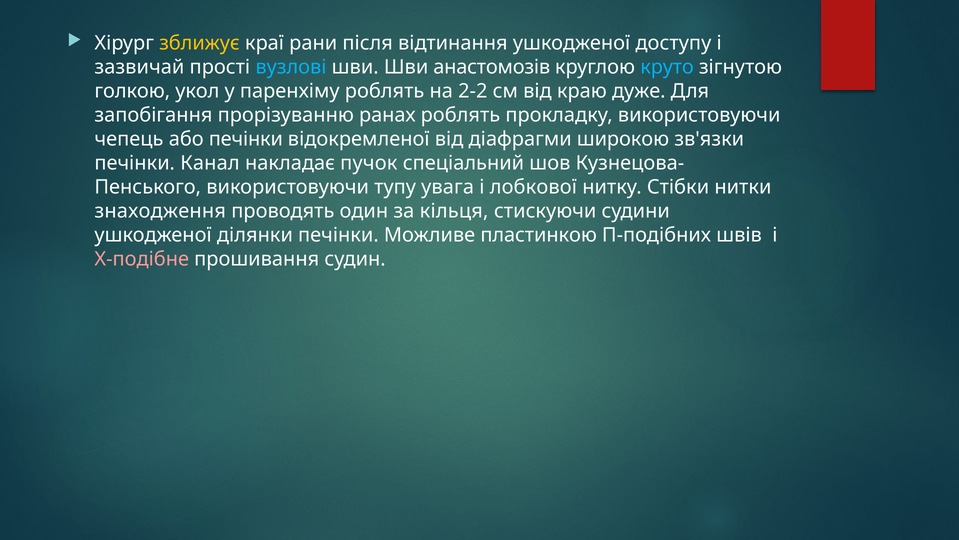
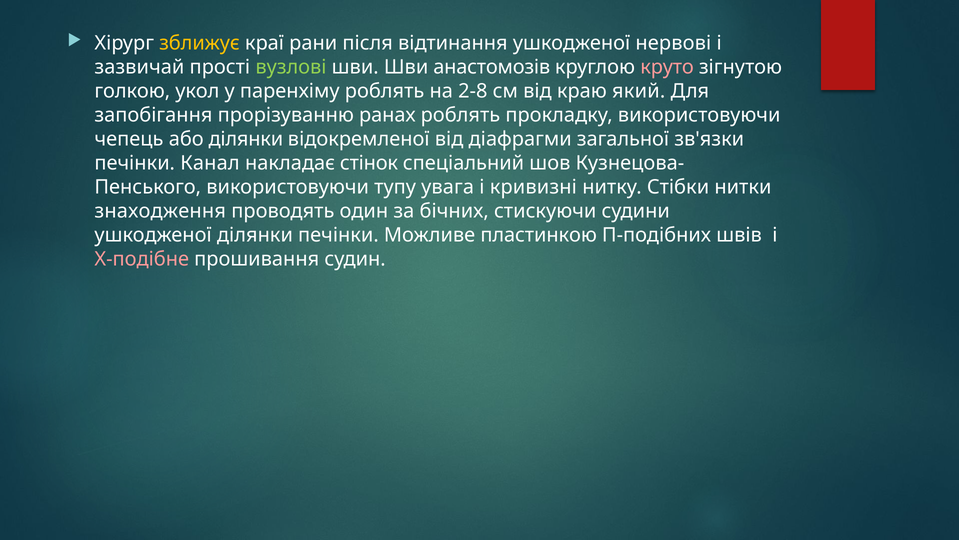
доступу: доступу -> нервові (673, 43)
вузлові colour: light blue -> light green (291, 67)
круто colour: light blue -> pink (667, 67)
2-2: 2-2 -> 2-8 (473, 91)
дуже: дуже -> який (639, 91)
або печінки: печінки -> ділянки (246, 139)
широкою: широкою -> загальної (623, 139)
пучок: пучок -> стінок (369, 163)
лобкової: лобкової -> кривизні (533, 187)
кільця: кільця -> бічних (454, 211)
